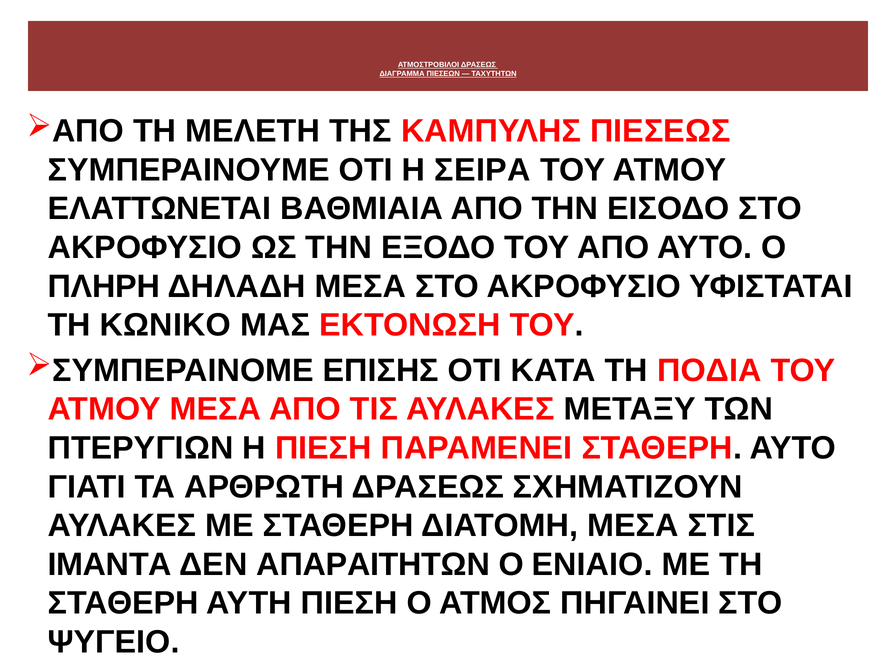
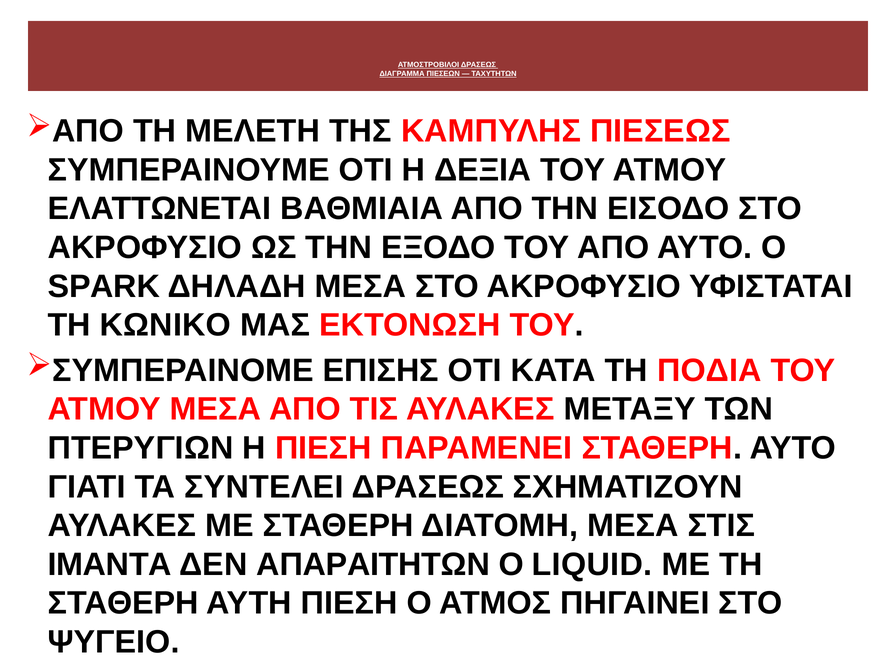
ΣΕΙΡΑ: ΣΕΙΡΑ -> ΔΕΞΙΑ (483, 170)
ΠΛΗΡΗ: ΠΛΗΡΗ -> SPARK (104, 286)
ΑΡΘΡΩΤΗ: ΑΡΘΡΩΤΗ -> ΣΥΝΤΕΛΕΙ (264, 487)
ΕΝΙΑΙΟ: ΕΝΙΑΙΟ -> LIQUID (592, 564)
